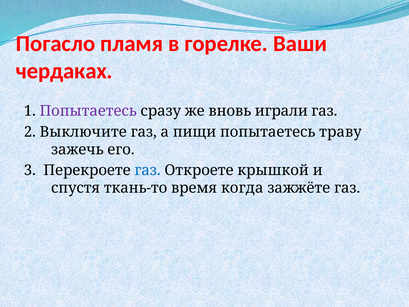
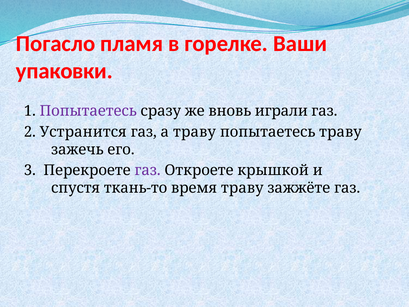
чердаках: чердаках -> упаковки (64, 71)
Выключите: Выключите -> Устранится (83, 132)
а пищи: пищи -> траву (194, 132)
газ colour: blue -> purple (148, 170)
время когда: когда -> траву (242, 188)
